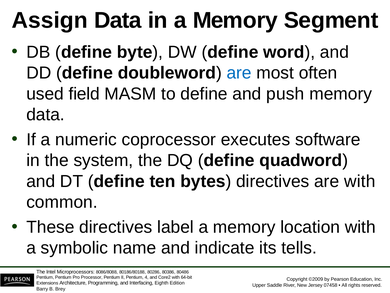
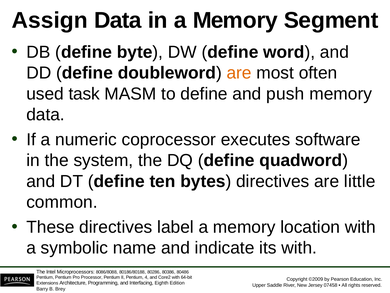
are colour: blue -> orange (239, 73)
field: field -> task (84, 94)
are with: with -> little (360, 181)
its tells: tells -> with (299, 247)
